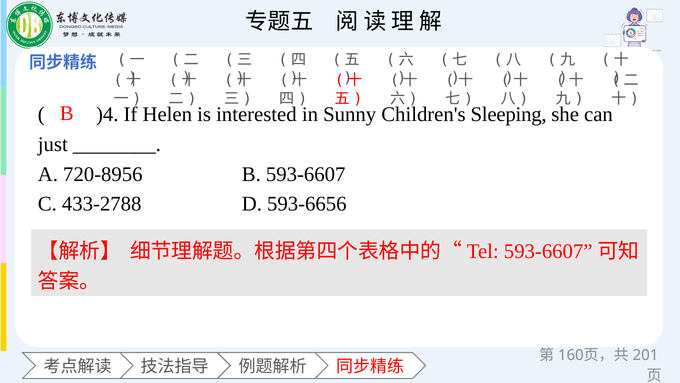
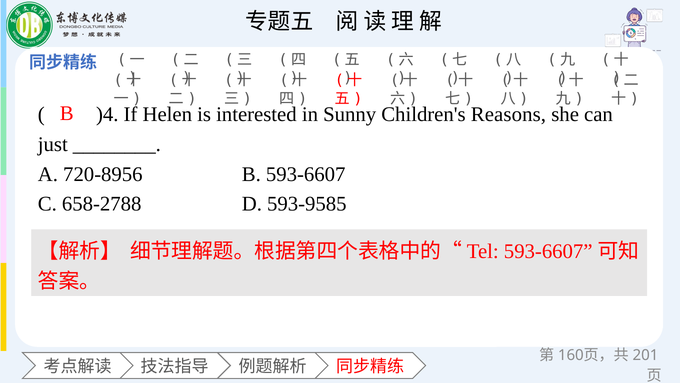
Sleeping: Sleeping -> Reasons (508, 114)
433-2788: 433-2788 -> 658-2788 (102, 204)
593-6656: 593-6656 -> 593-9585 (307, 204)
